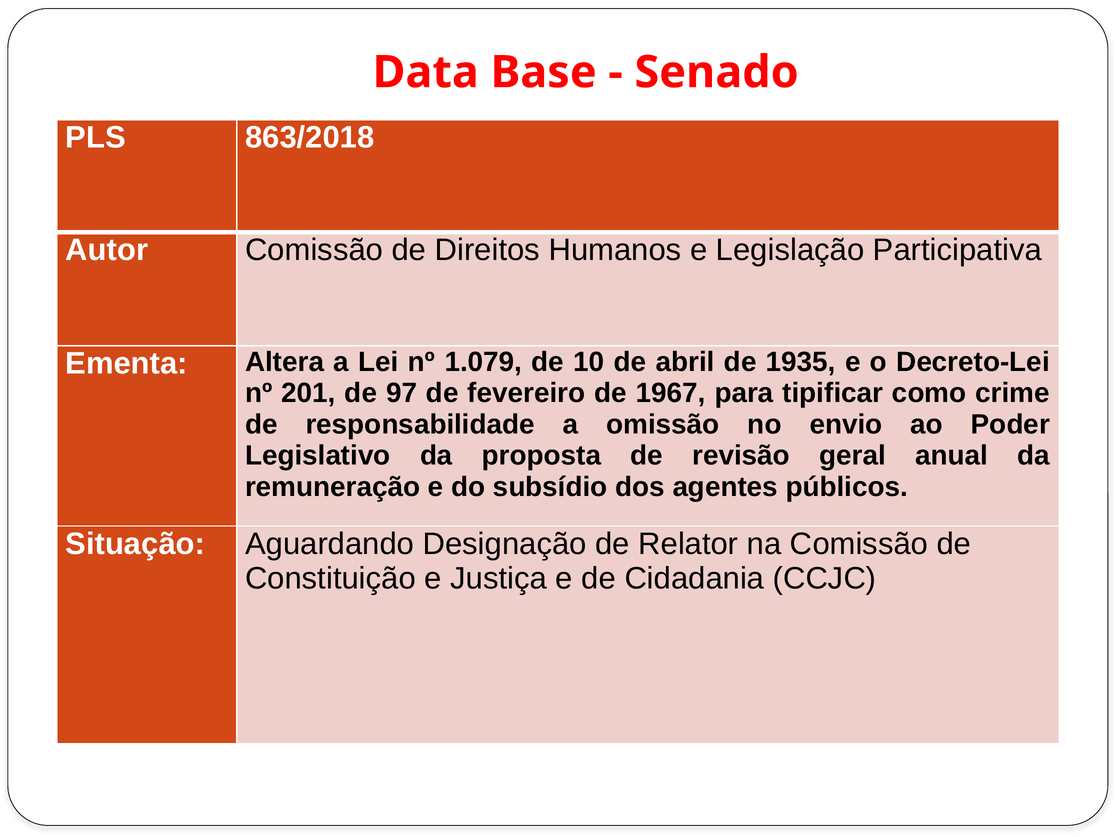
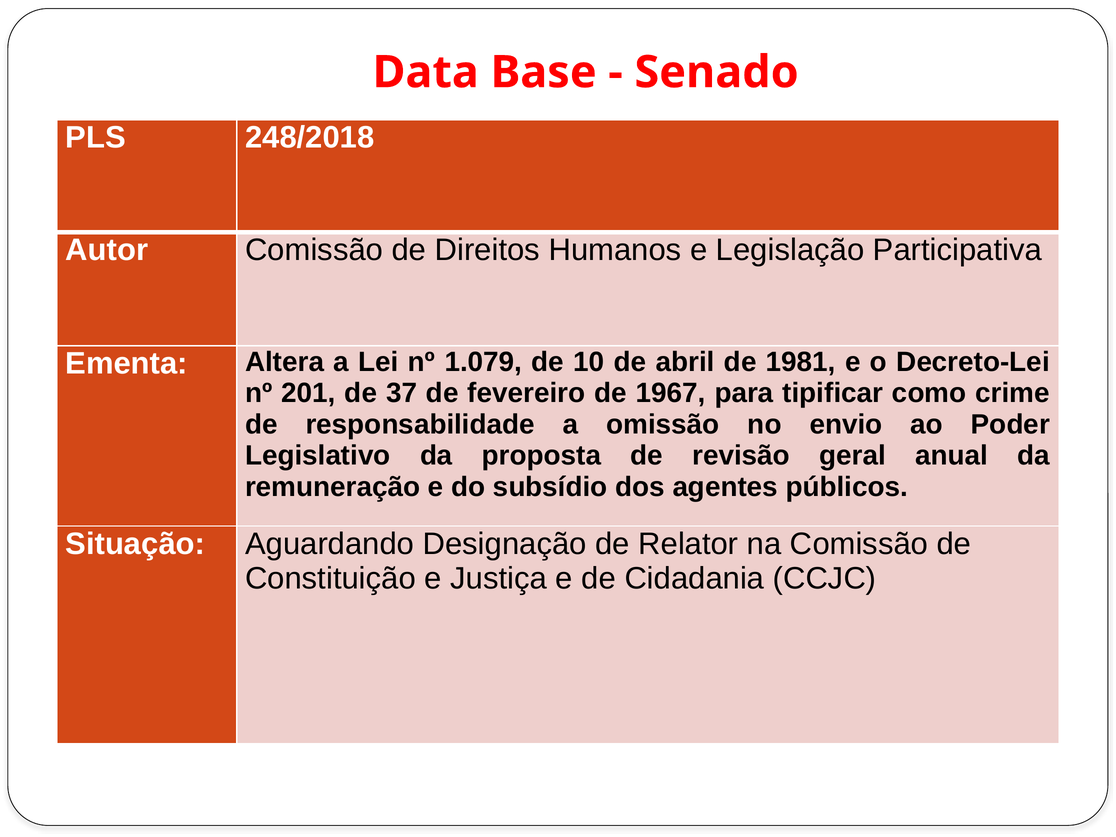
863/2018: 863/2018 -> 248/2018 (310, 138)
1935: 1935 -> 1981 (801, 362)
97: 97 -> 37 (402, 393)
